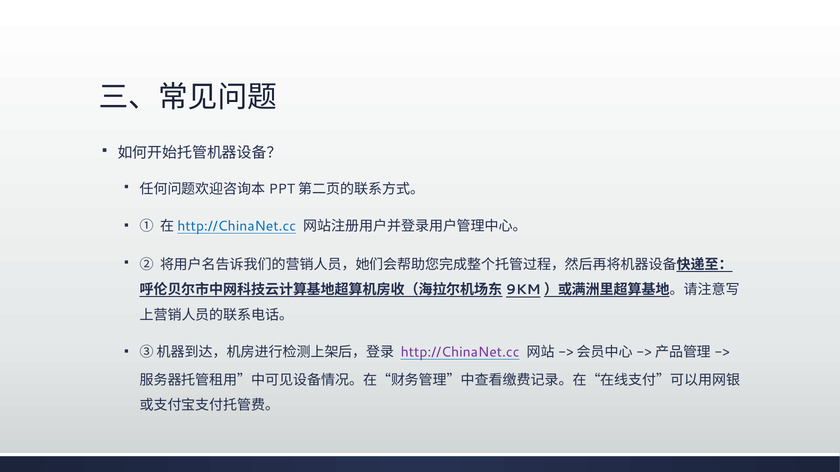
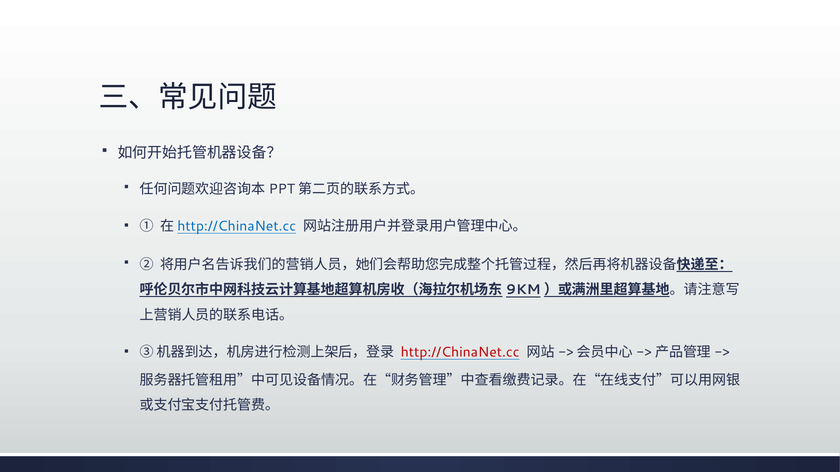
http://ChinaNet.cc colour: purple -> red (460, 352)
